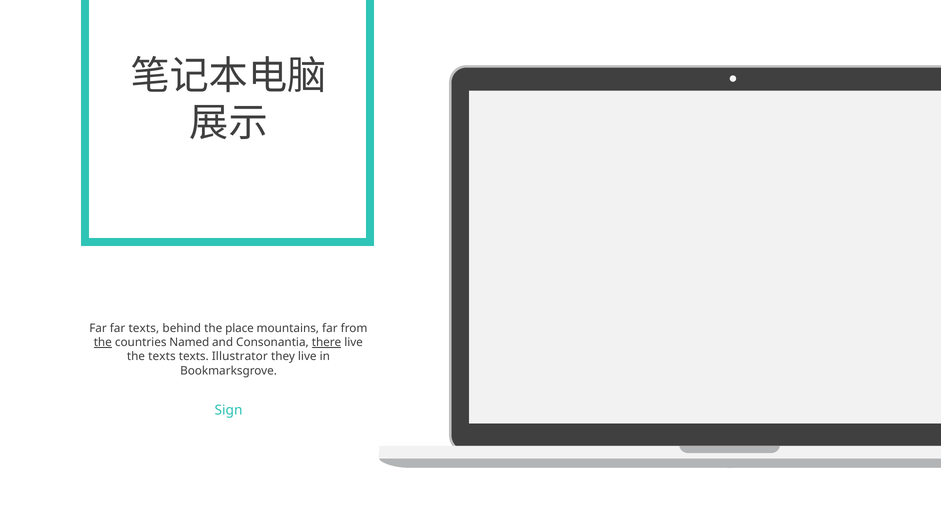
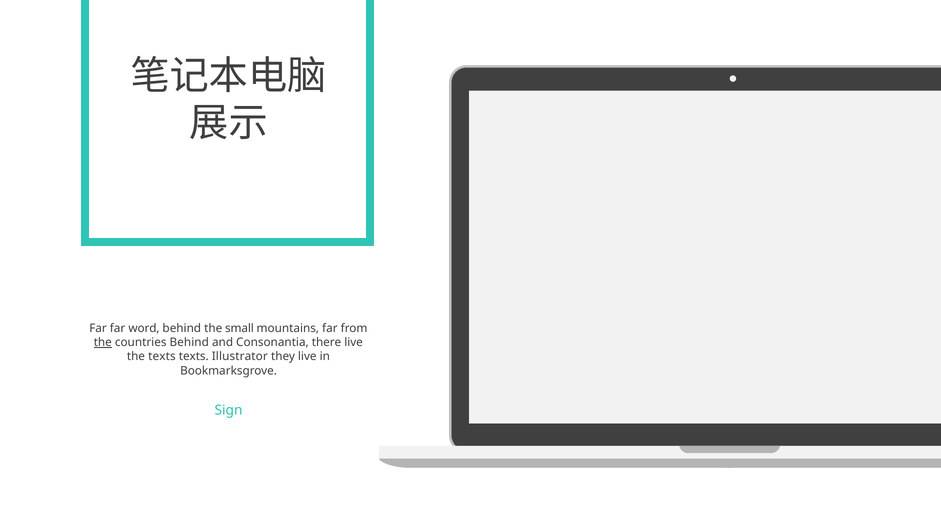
far texts: texts -> word (144, 329)
place: place -> small (240, 329)
countries Named: Named -> Behind (189, 343)
there underline: present -> none (327, 343)
